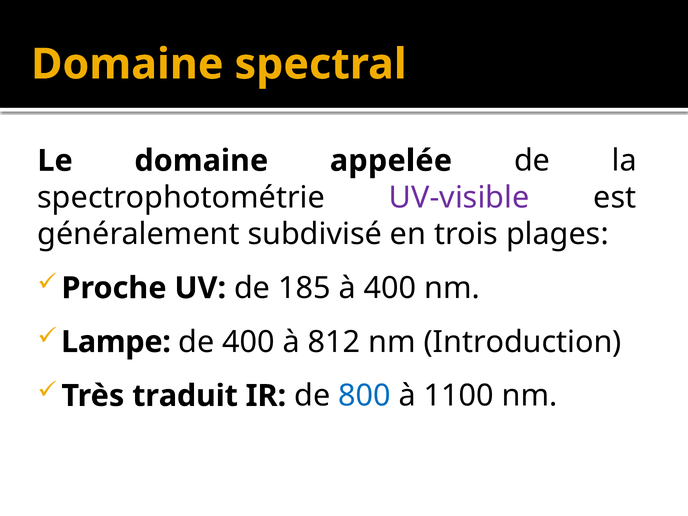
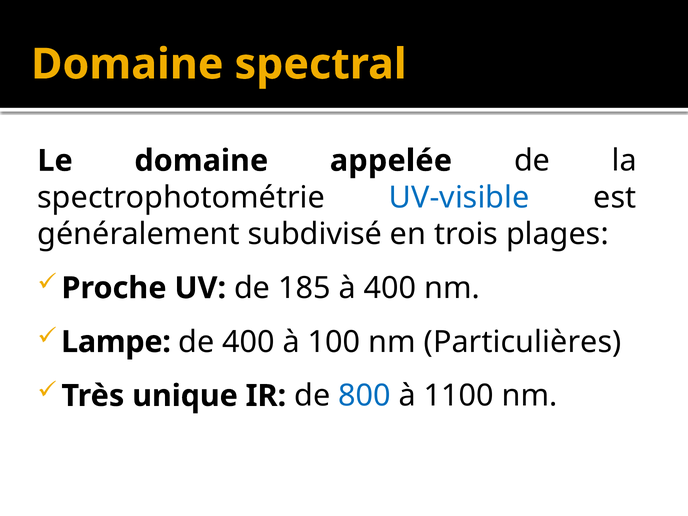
UV-visible colour: purple -> blue (459, 197)
812: 812 -> 100 (334, 342)
Introduction: Introduction -> Particulières (523, 342)
traduit: traduit -> unique (185, 396)
